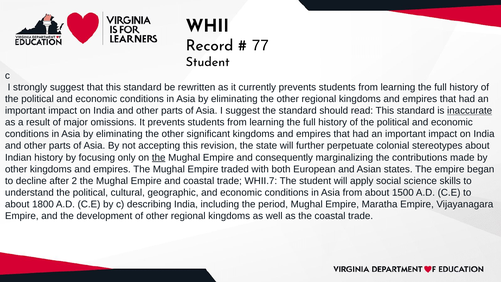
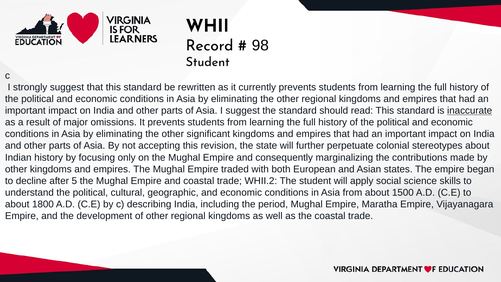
77: 77 -> 98 (260, 45)
the underline: present -> none (159, 157)
2: 2 -> 5 (74, 181)
WHII.7: WHII.7 -> WHII.2 (261, 181)
